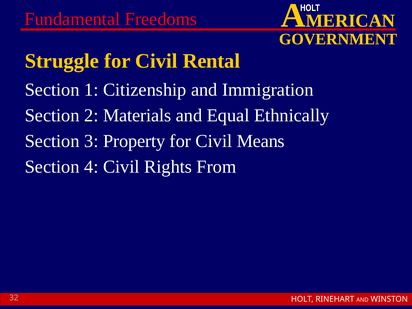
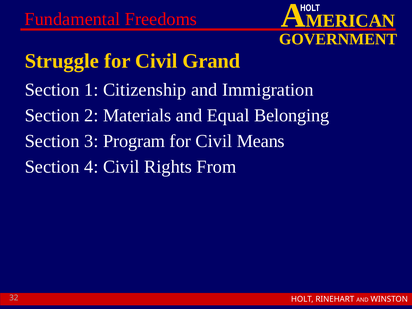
Rental: Rental -> Grand (211, 61)
Ethnically: Ethnically -> Belonging (292, 116)
Property: Property -> Program (134, 141)
